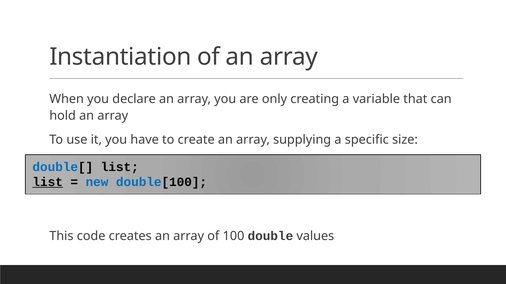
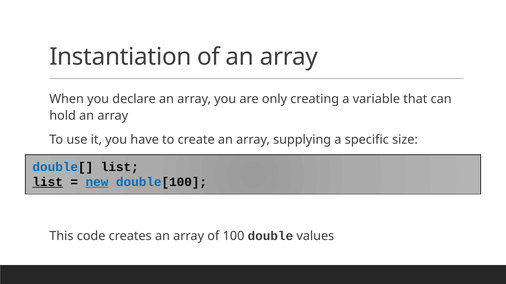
new underline: none -> present (97, 182)
